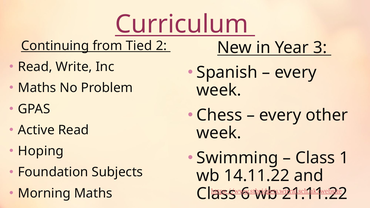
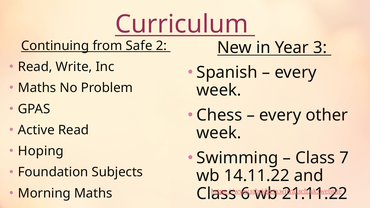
Tied: Tied -> Safe (139, 46)
1: 1 -> 7 (344, 158)
